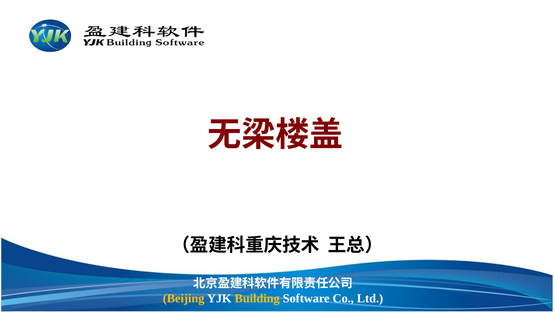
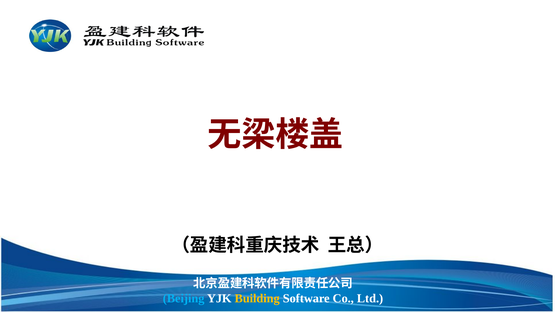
Beijing colour: yellow -> light blue (184, 299)
